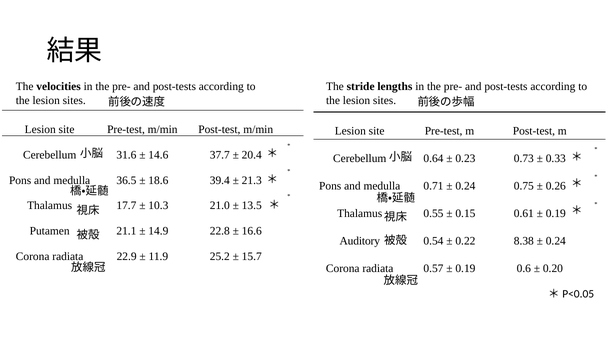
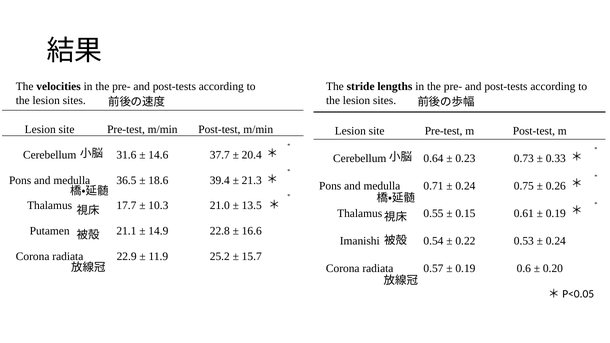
Auditory: Auditory -> Imanishi (360, 241)
8.38: 8.38 -> 0.53 (524, 241)
